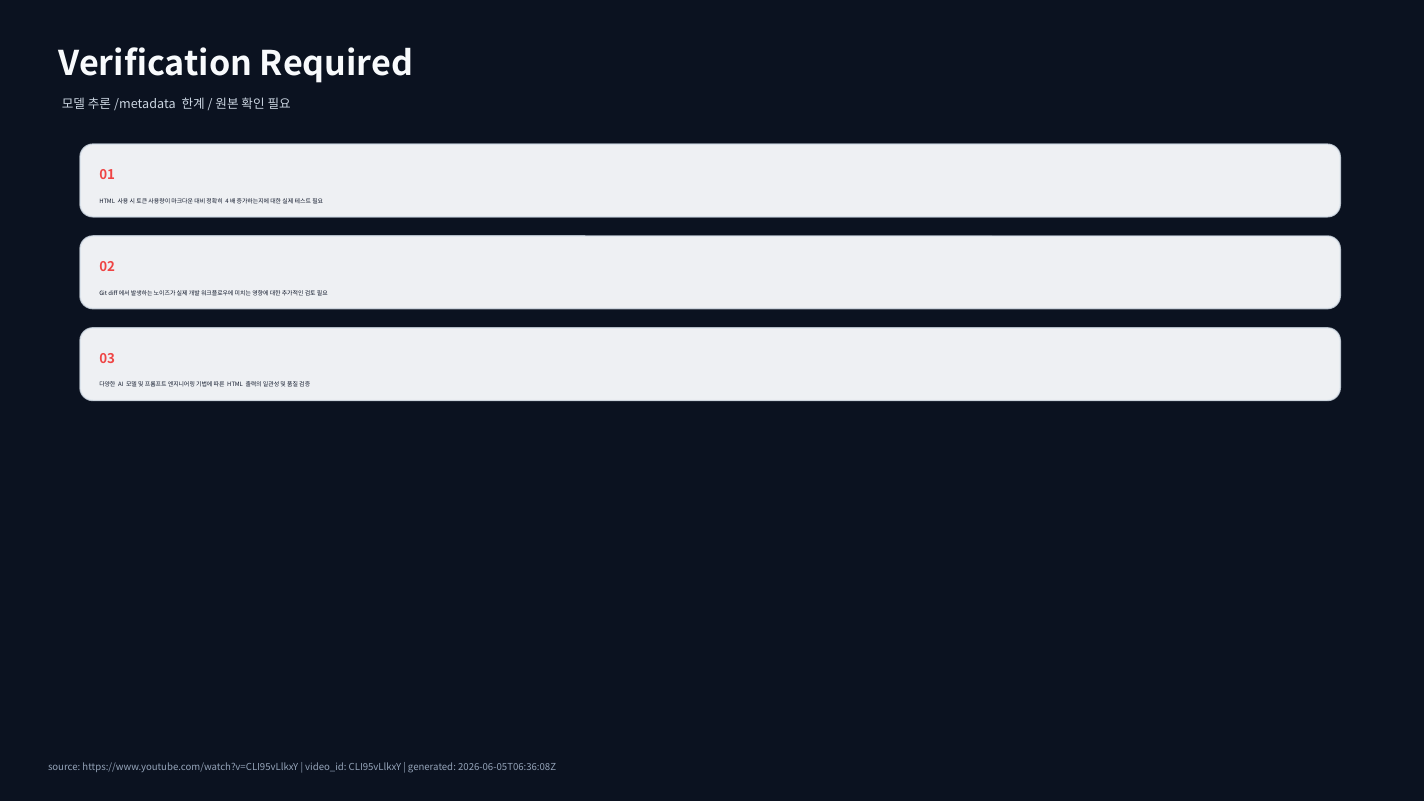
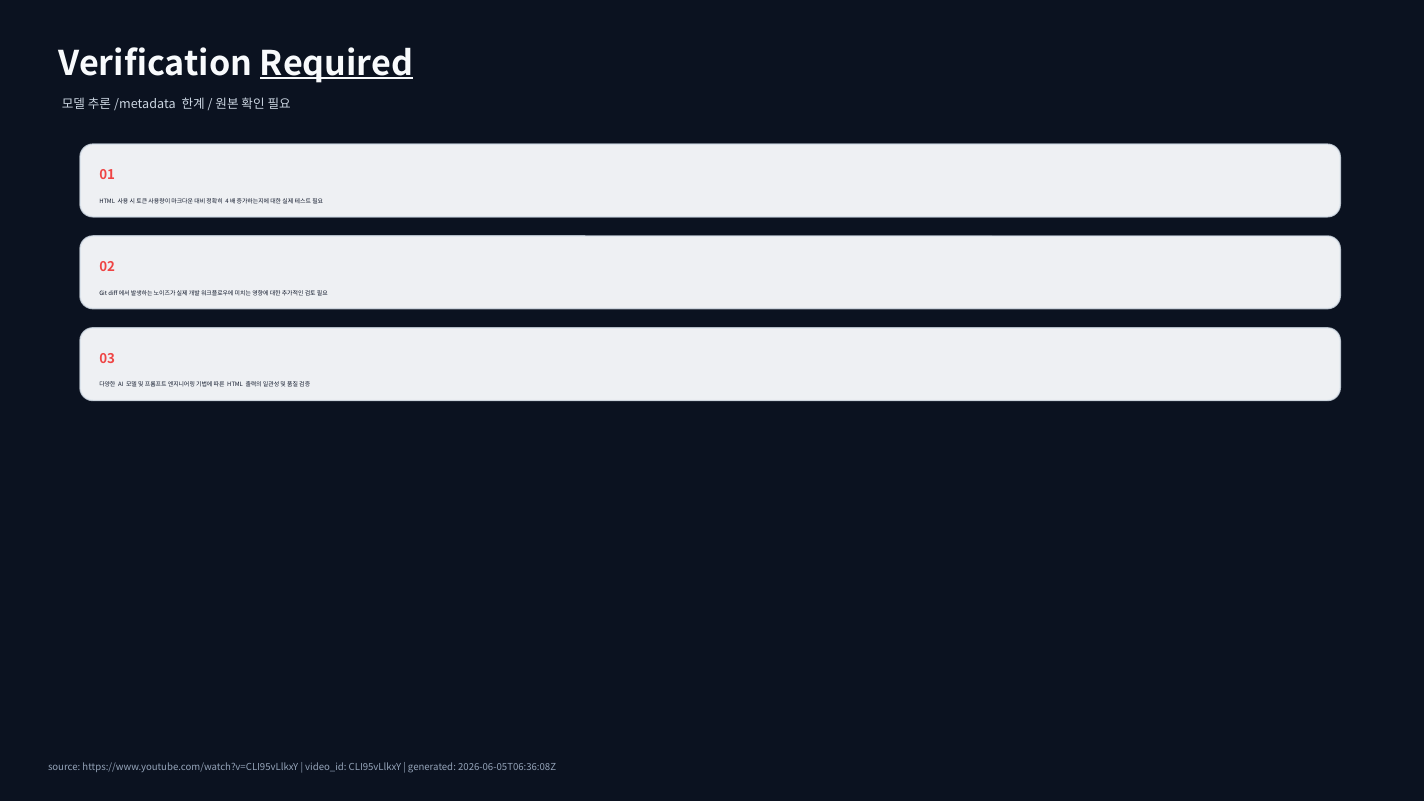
Required underline: none -> present (337, 64)
